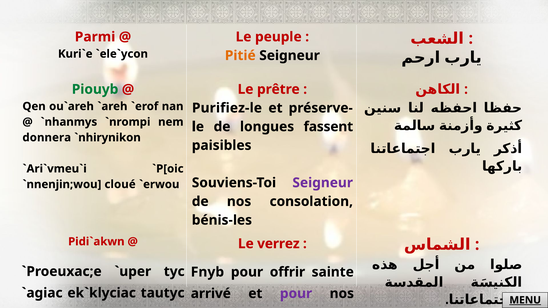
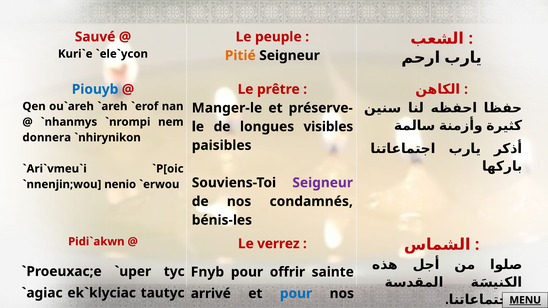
Parmi: Parmi -> Sauvé (95, 37)
Piouyb colour: green -> blue (95, 89)
Purifiez-le: Purifiez-le -> Manger-le (227, 108)
fassent: fassent -> visibles (328, 127)
cloué: cloué -> nenio (120, 184)
consolation: consolation -> condamnés (311, 202)
pour colour: purple -> blue (296, 294)
